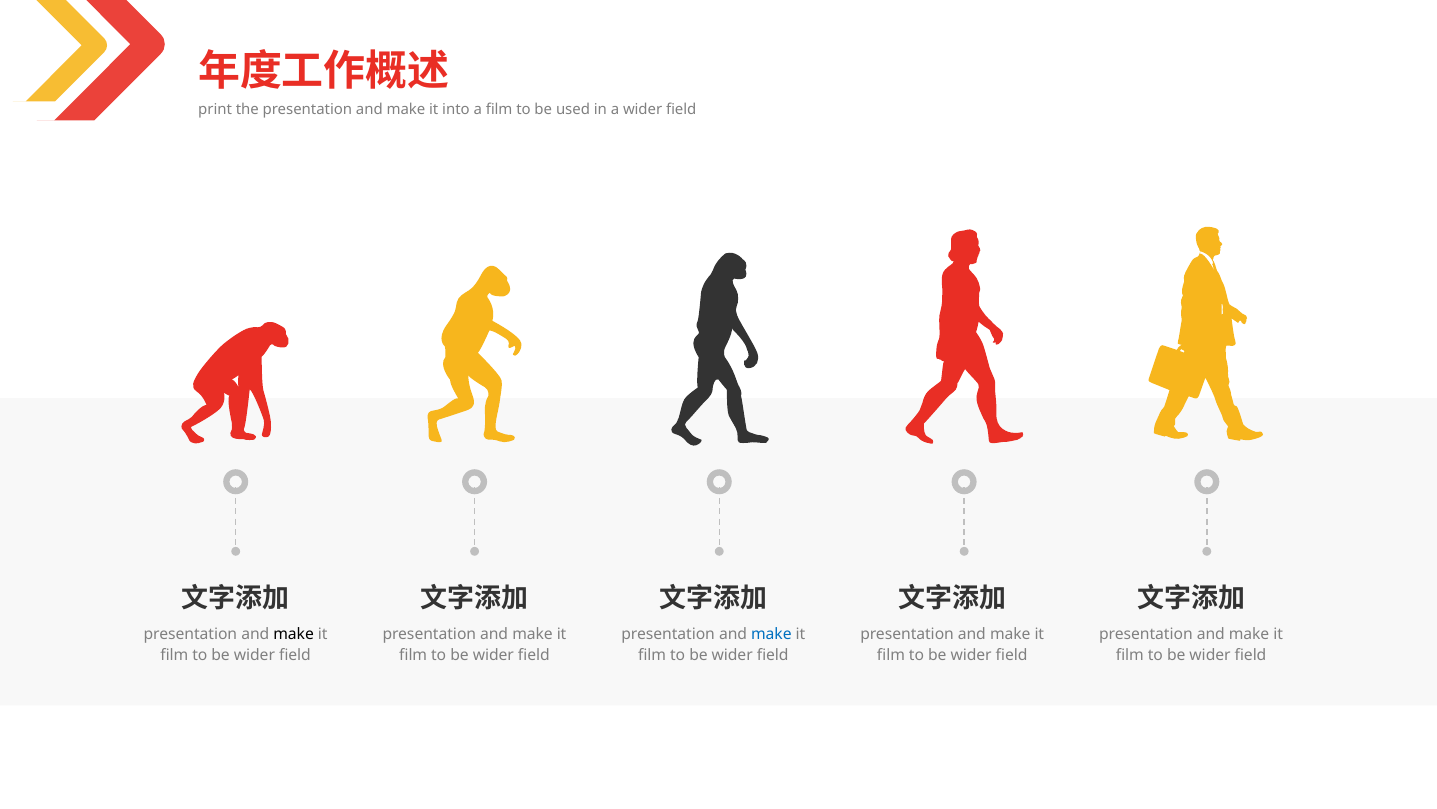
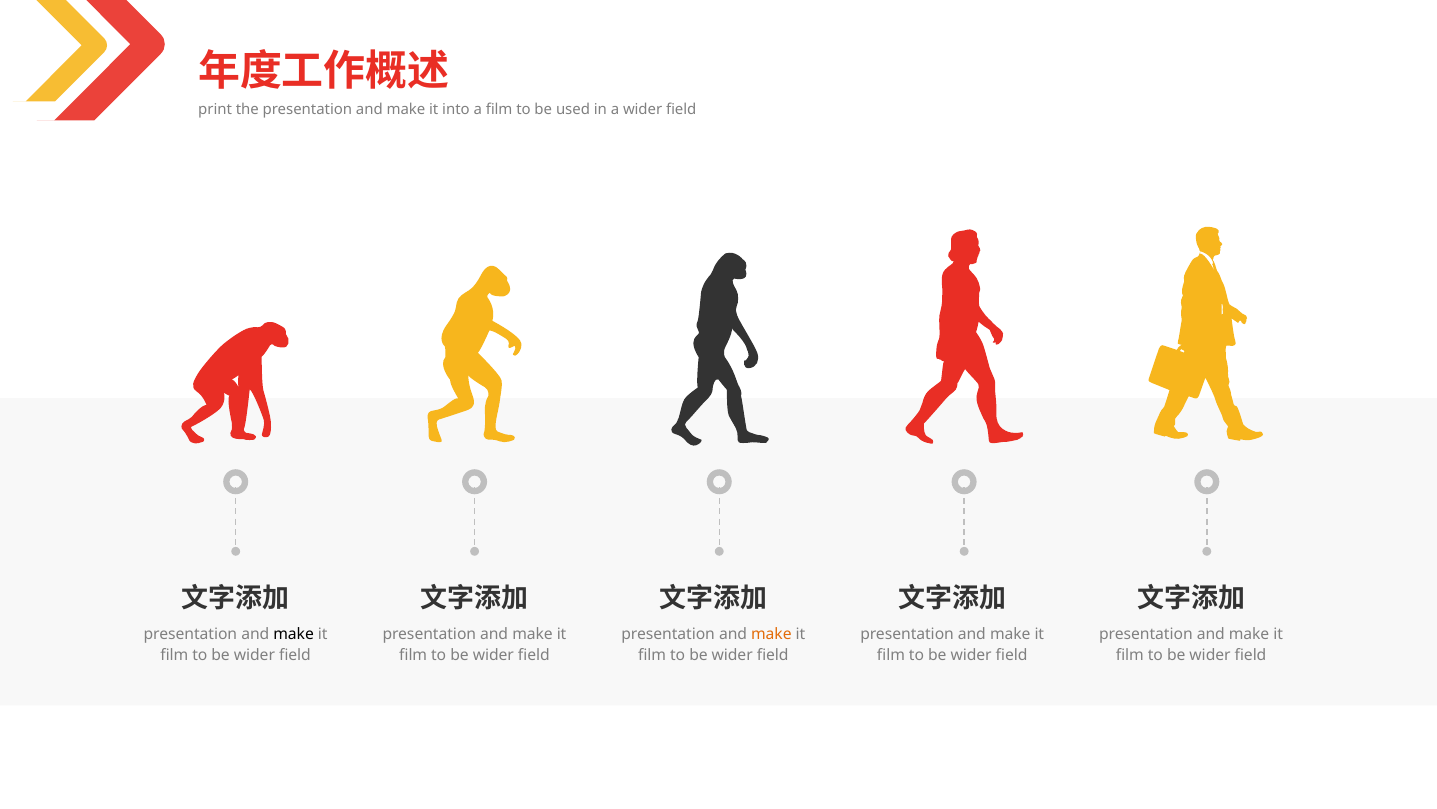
make colour: blue -> orange (771, 633)
